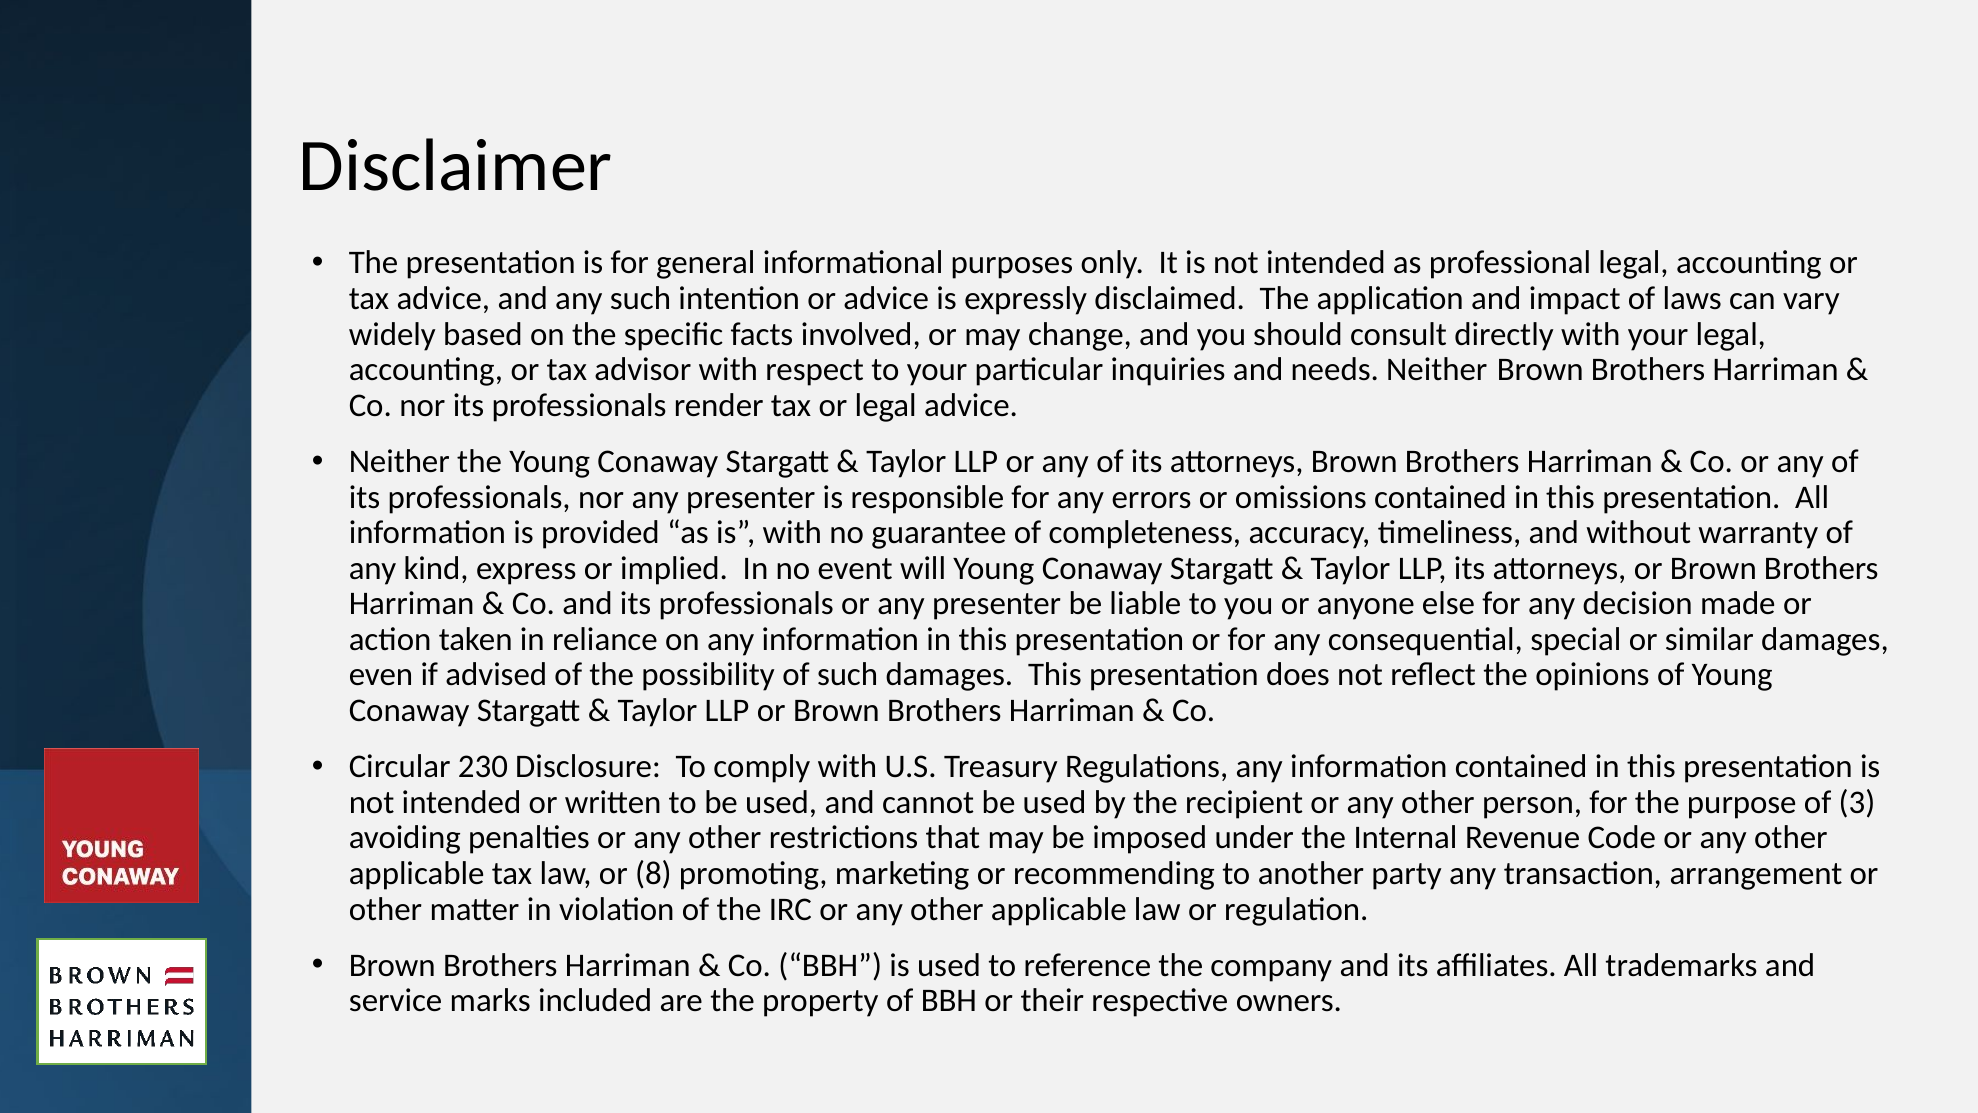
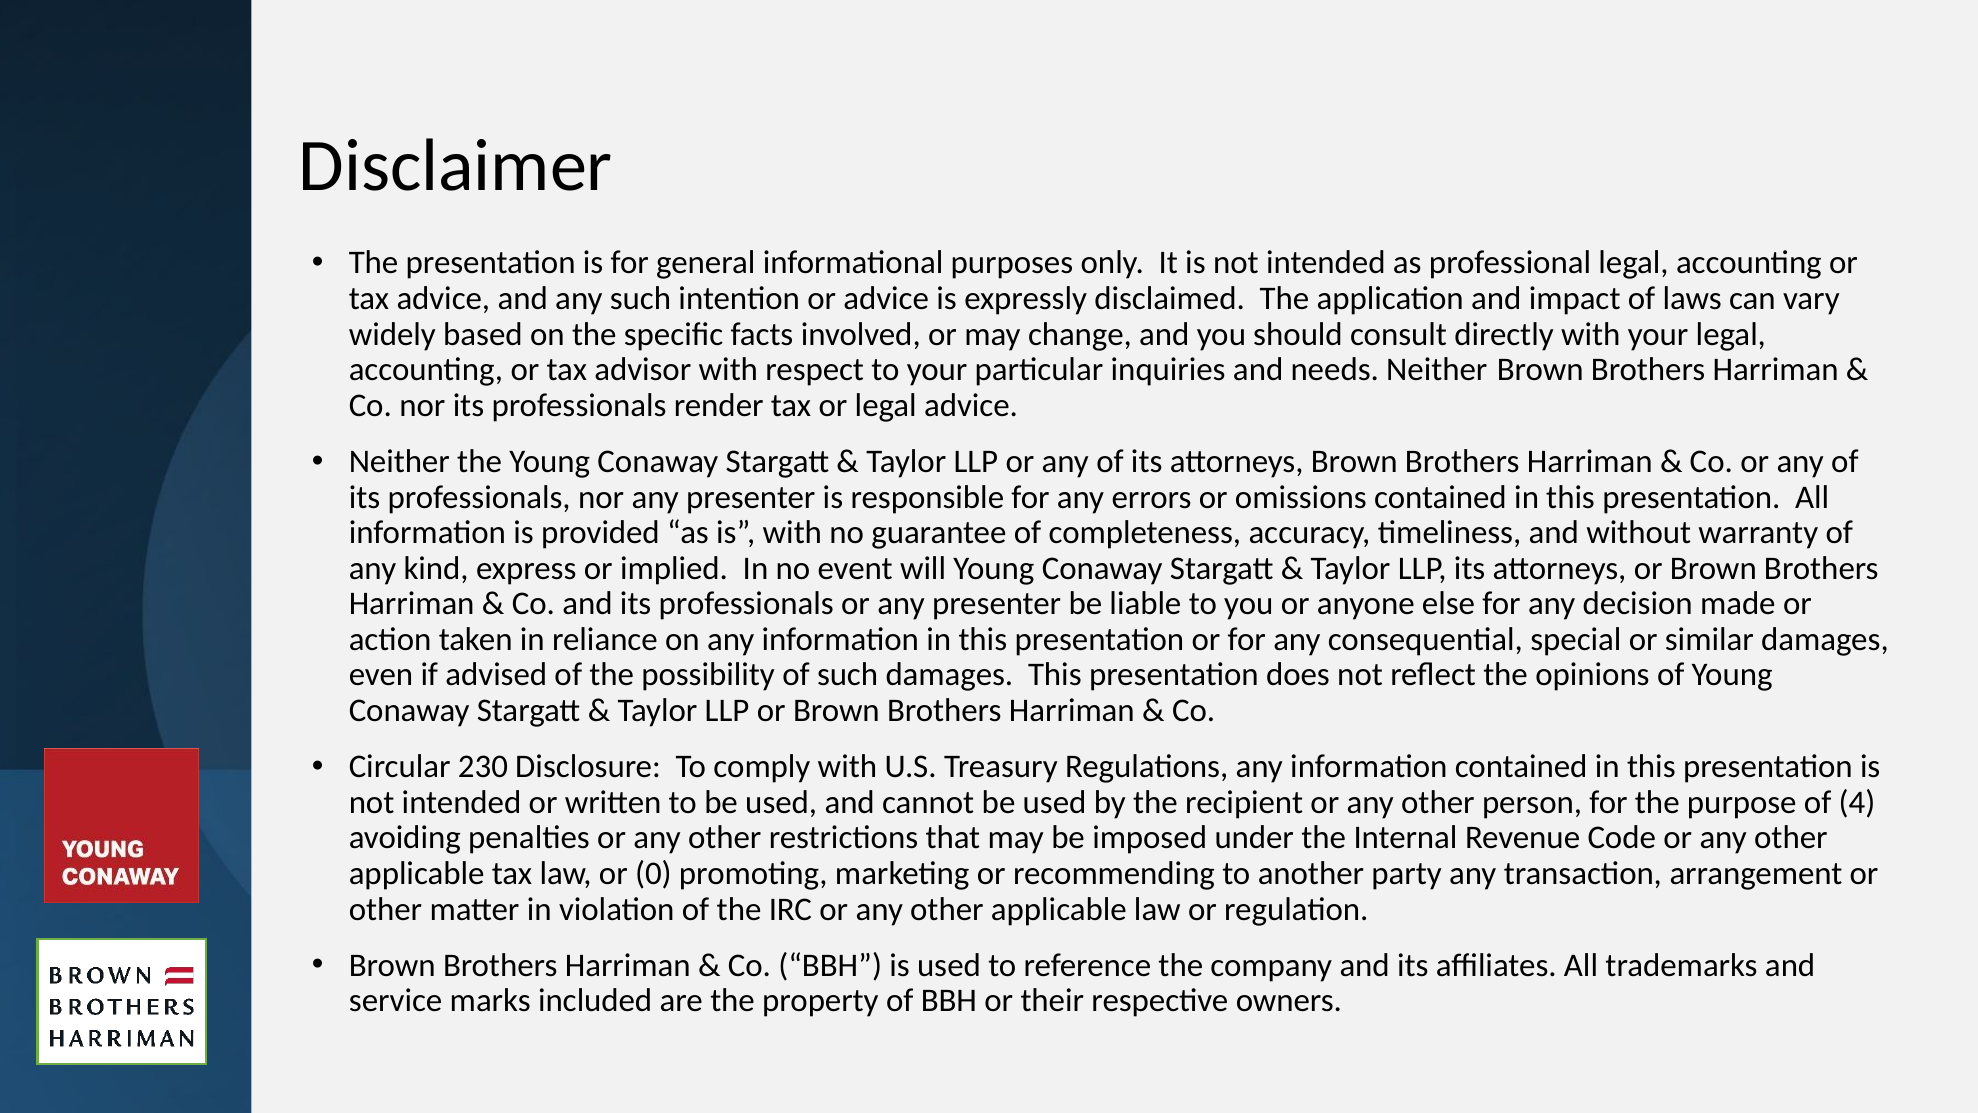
3: 3 -> 4 (1857, 802)
8: 8 -> 0 (653, 873)
